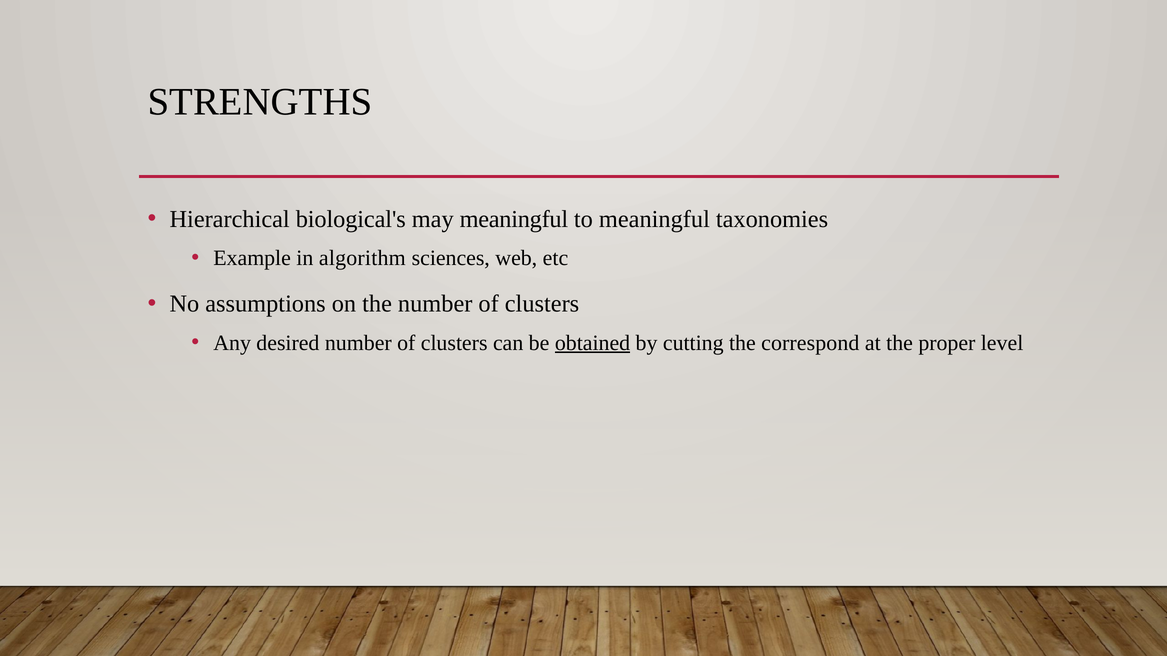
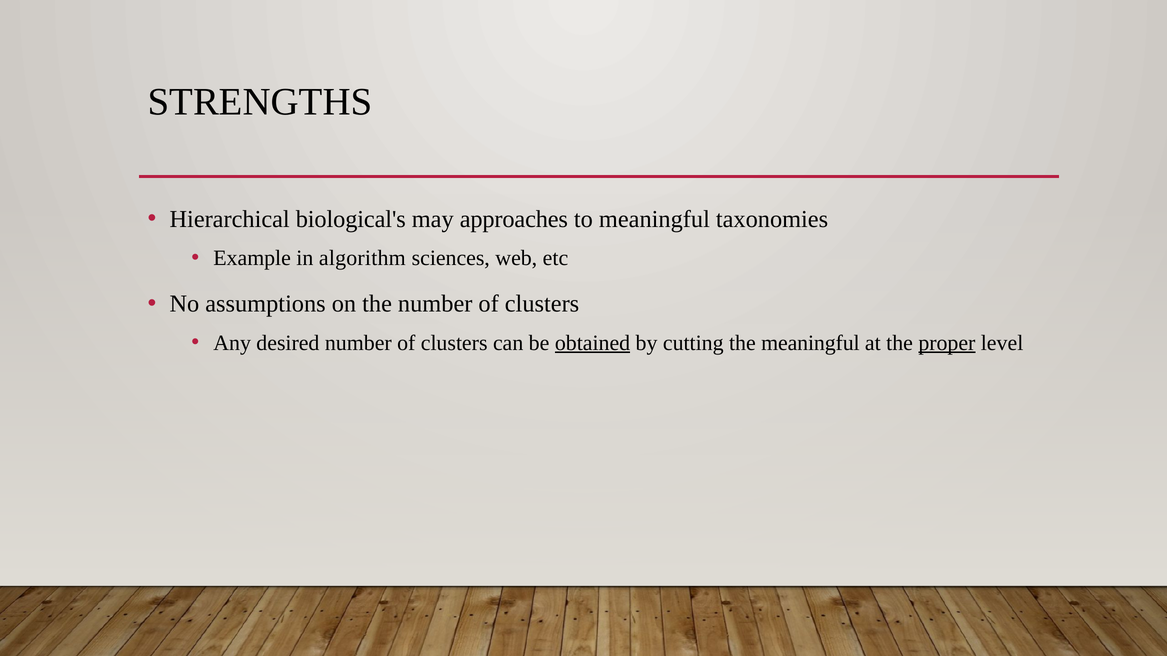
may meaningful: meaningful -> approaches (514, 219)
the correspond: correspond -> meaningful (810, 343)
proper underline: none -> present (947, 343)
